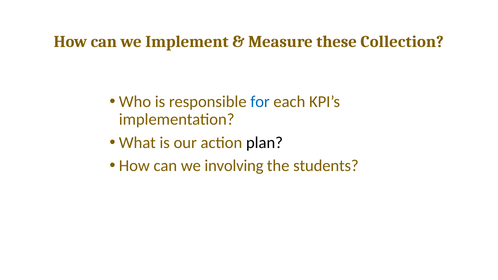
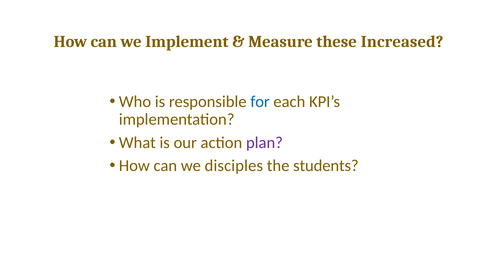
Collection: Collection -> Increased (402, 42)
plan colour: black -> purple (264, 143)
involving: involving -> disciples (234, 166)
